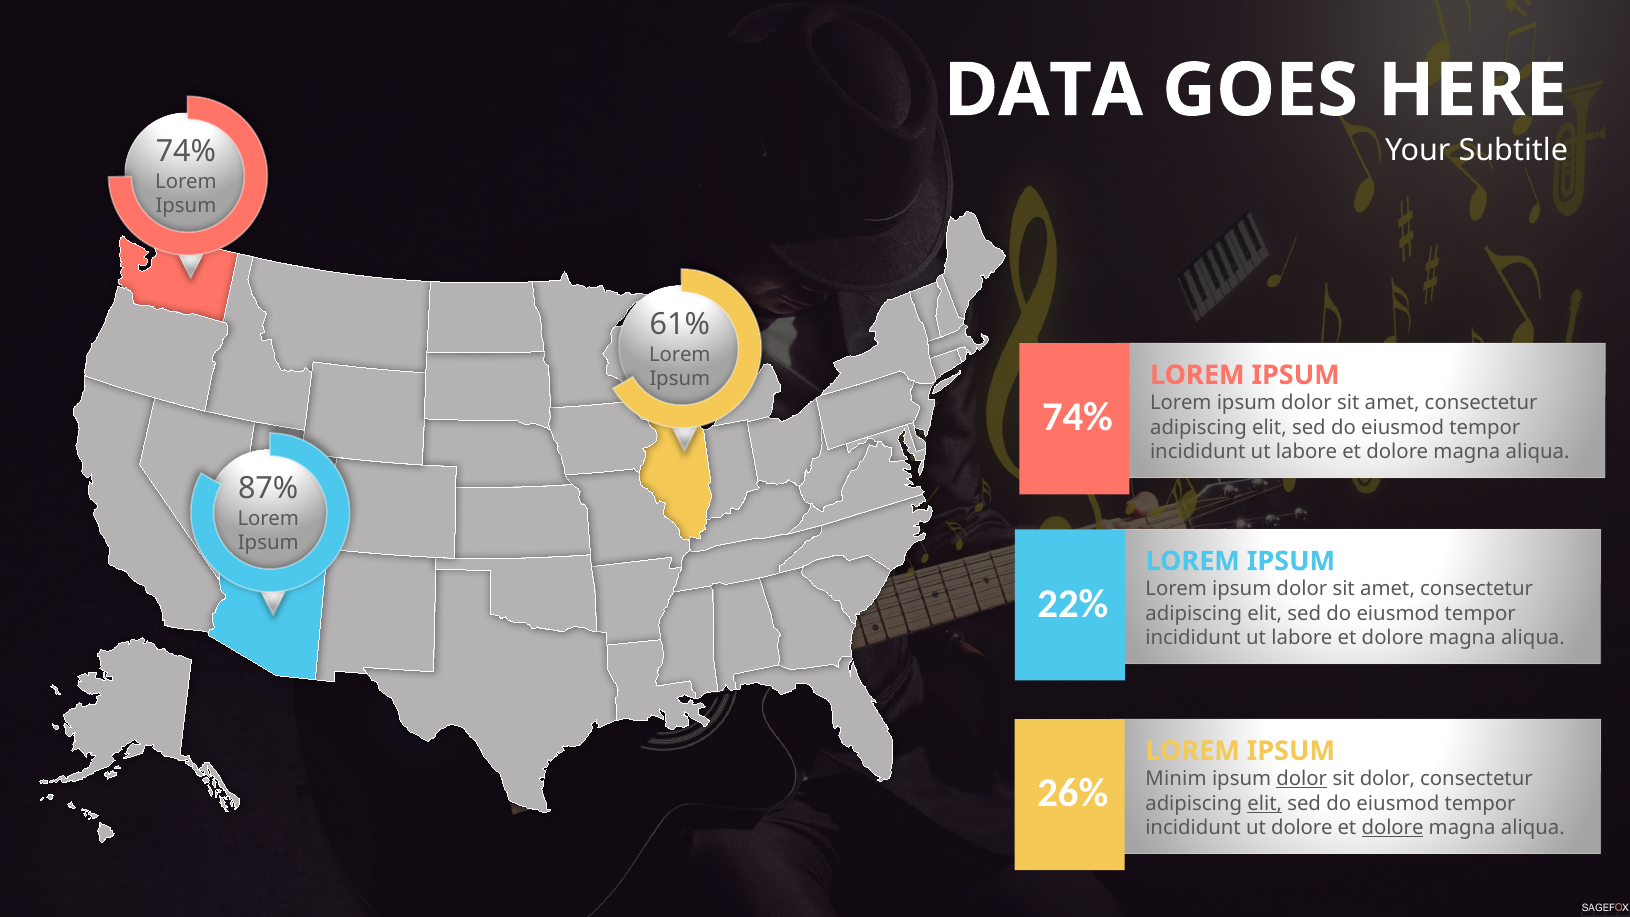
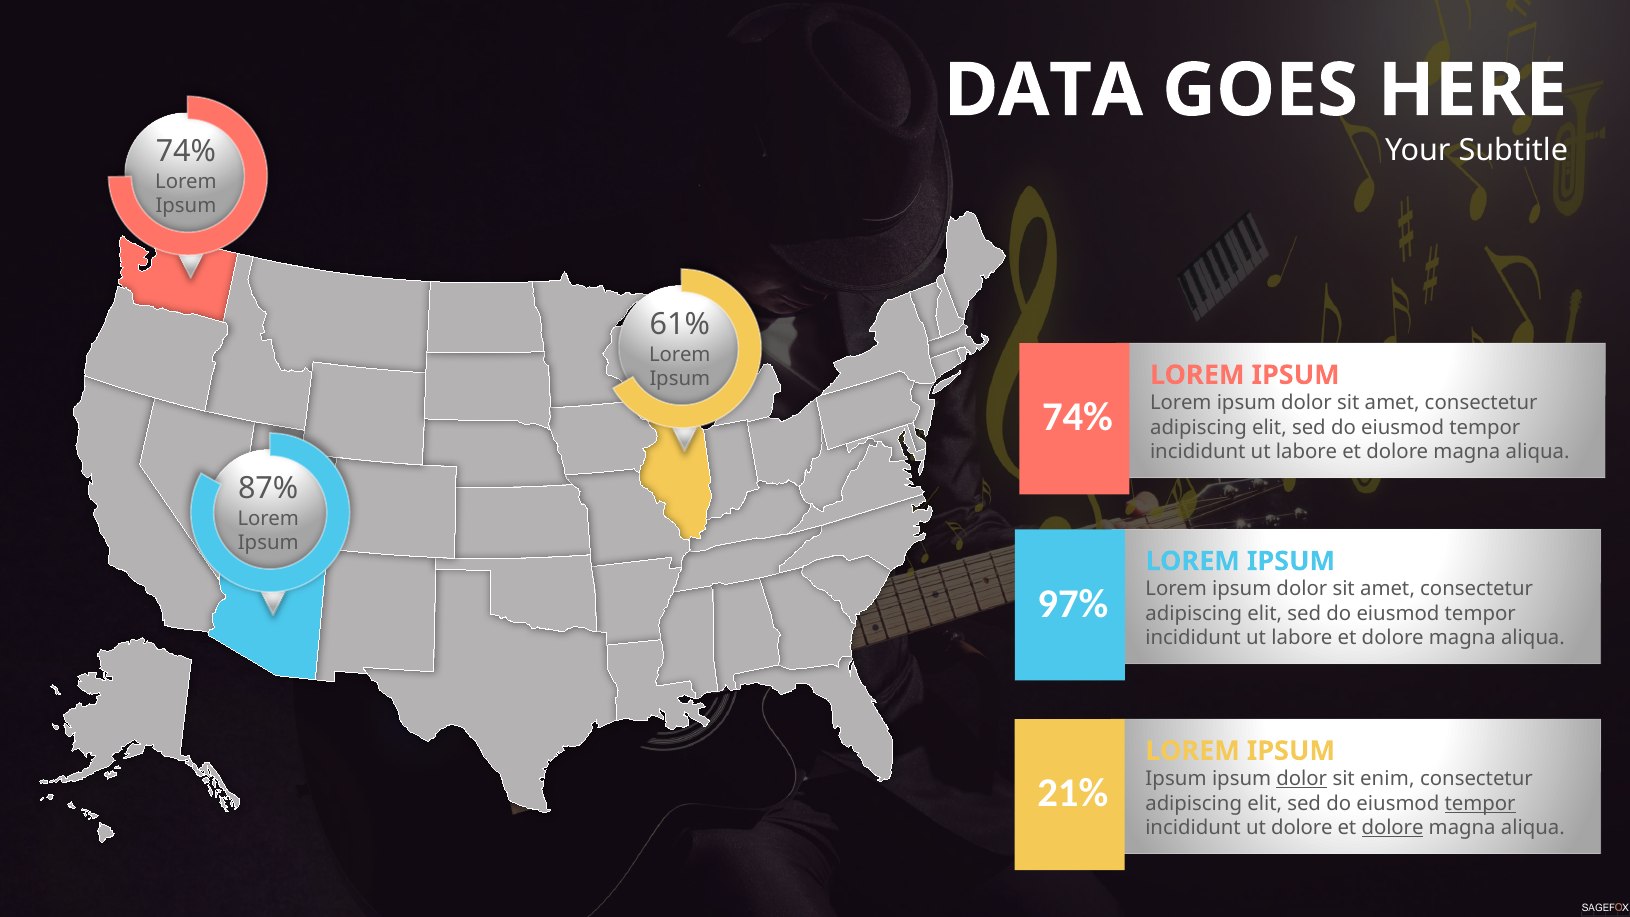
22%: 22% -> 97% (1073, 603)
Minim: Minim -> Ipsum (1176, 779)
sit dolor: dolor -> enim (1387, 779)
26%: 26% -> 21% (1073, 793)
elit underline: present -> none (1265, 803)
tempor underline: none -> present (1480, 803)
